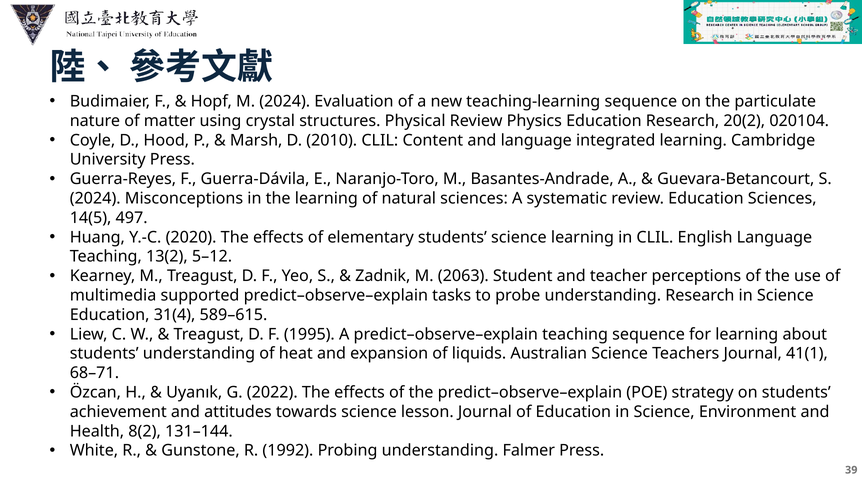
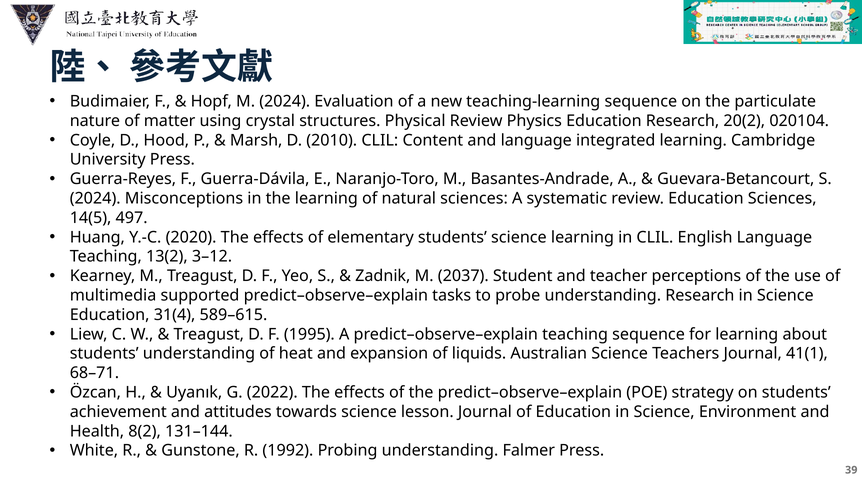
5–12: 5–12 -> 3–12 (212, 257)
2063: 2063 -> 2037 (463, 276)
